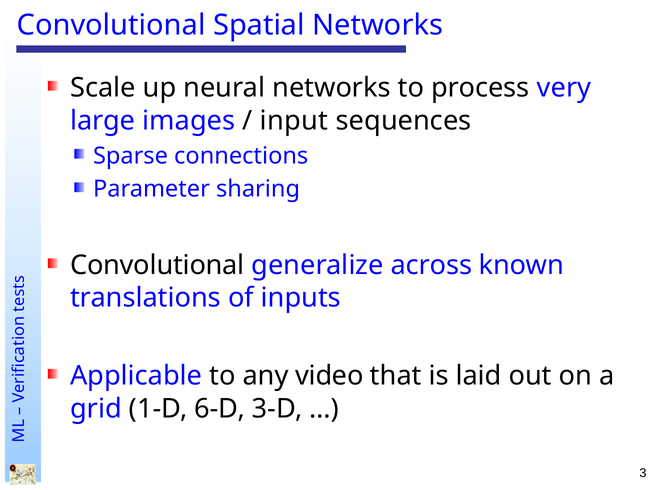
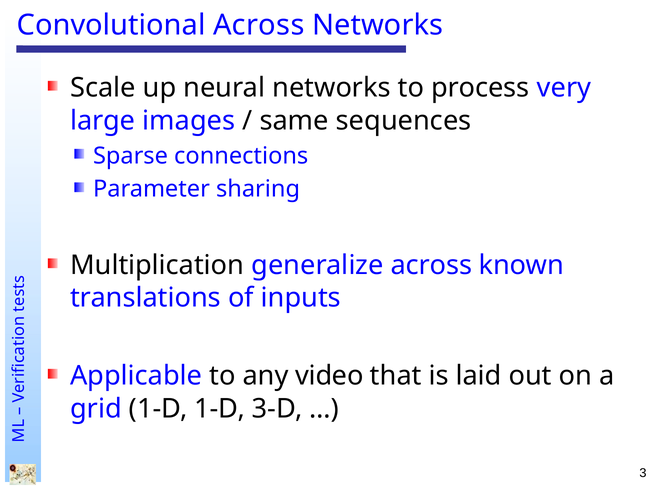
Convolutional Spatial: Spatial -> Across (259, 25)
input: input -> same (294, 120)
Convolutional: Convolutional -> Multiplication (157, 265)
1-D 6-D: 6-D -> 1-D (220, 408)
